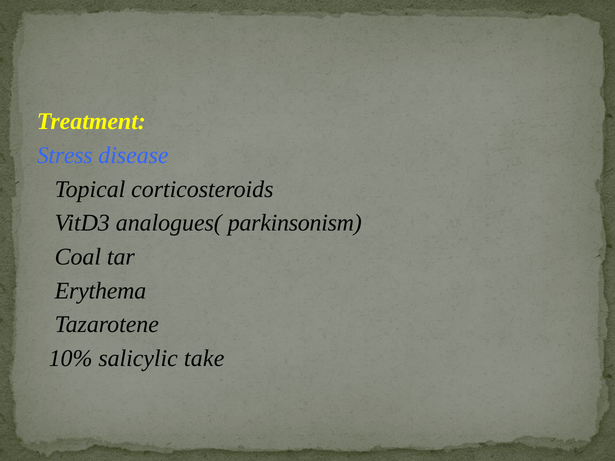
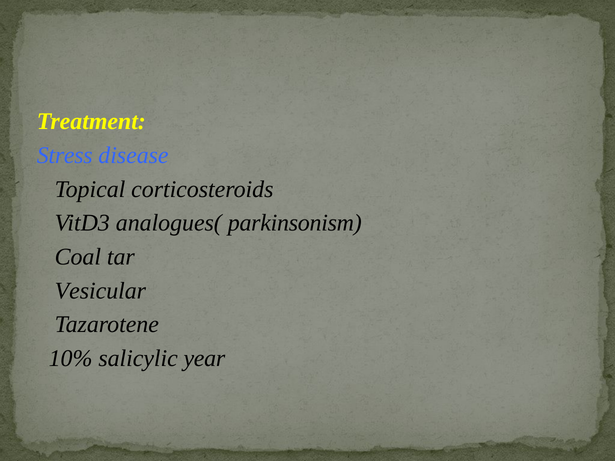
Erythema: Erythema -> Vesicular (100, 291)
take: take -> year (204, 358)
